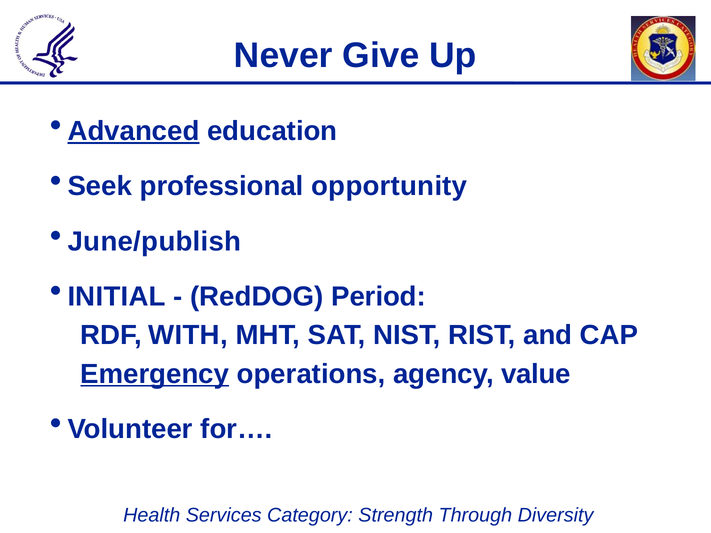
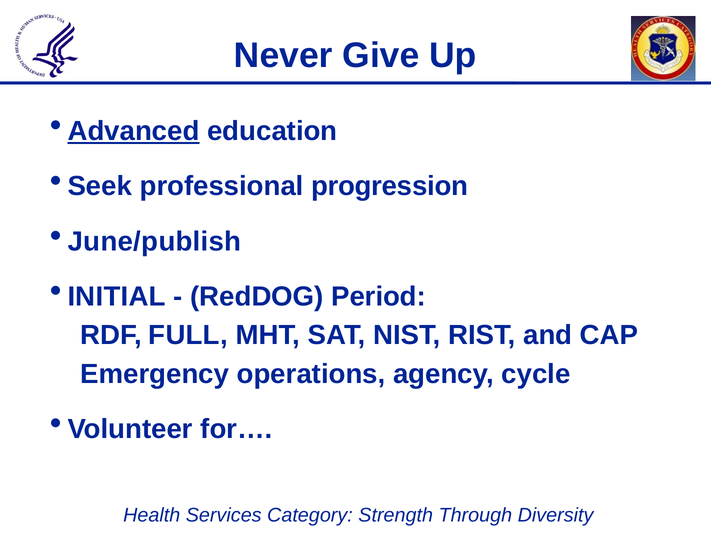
opportunity: opportunity -> progression (390, 186)
WITH: WITH -> FULL (188, 335)
Emergency underline: present -> none (155, 374)
value: value -> cycle (536, 374)
